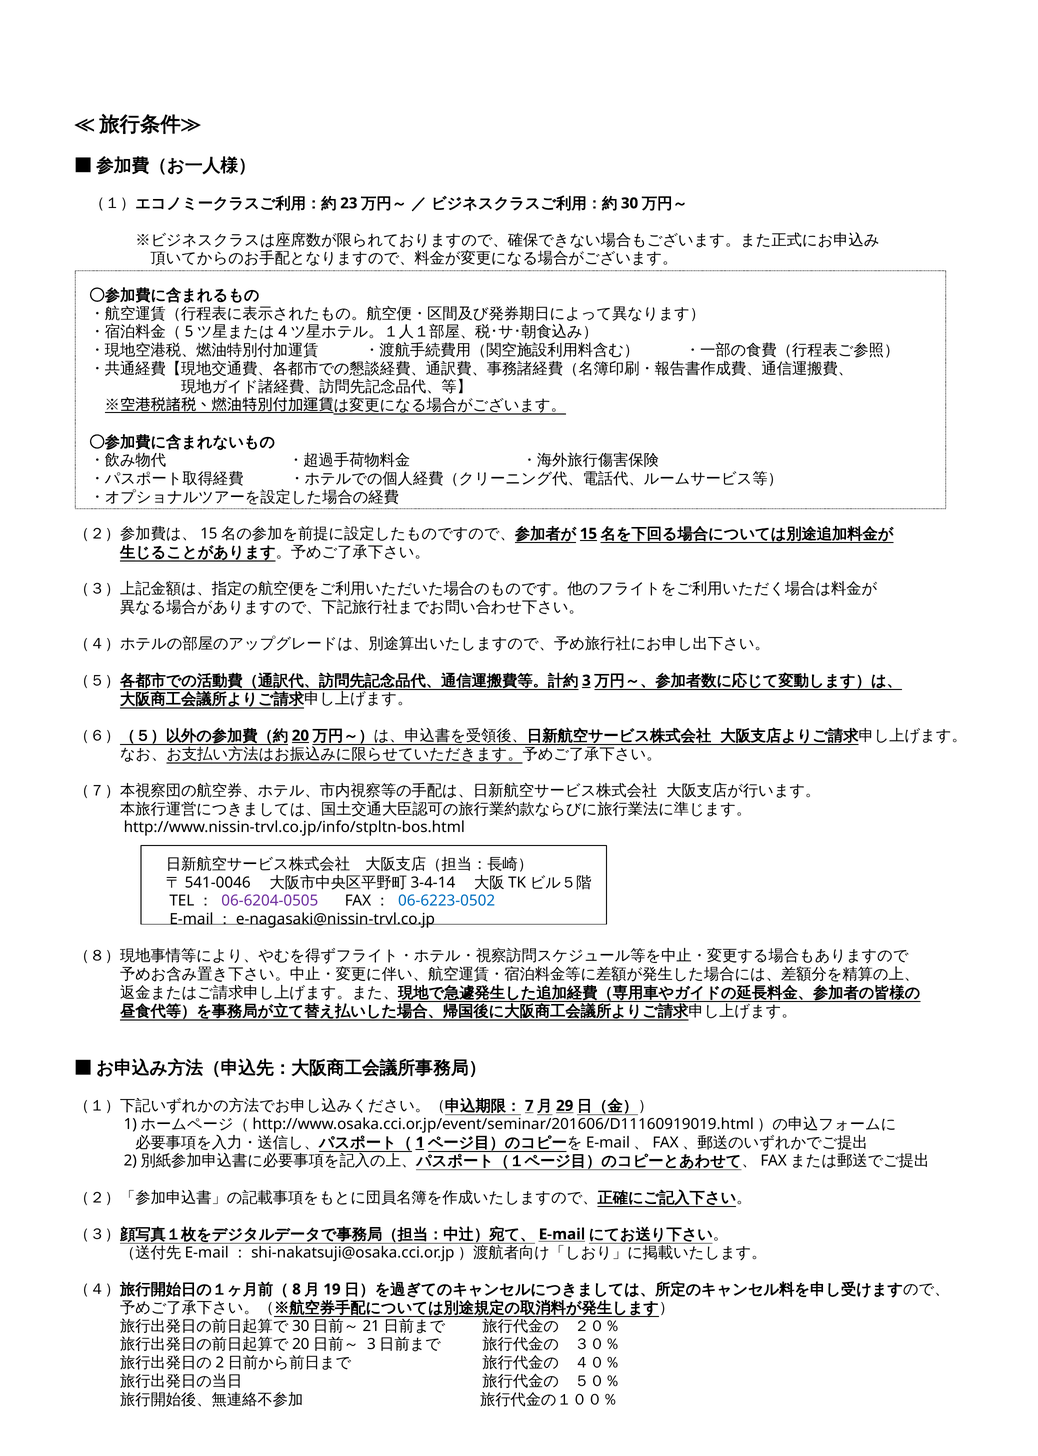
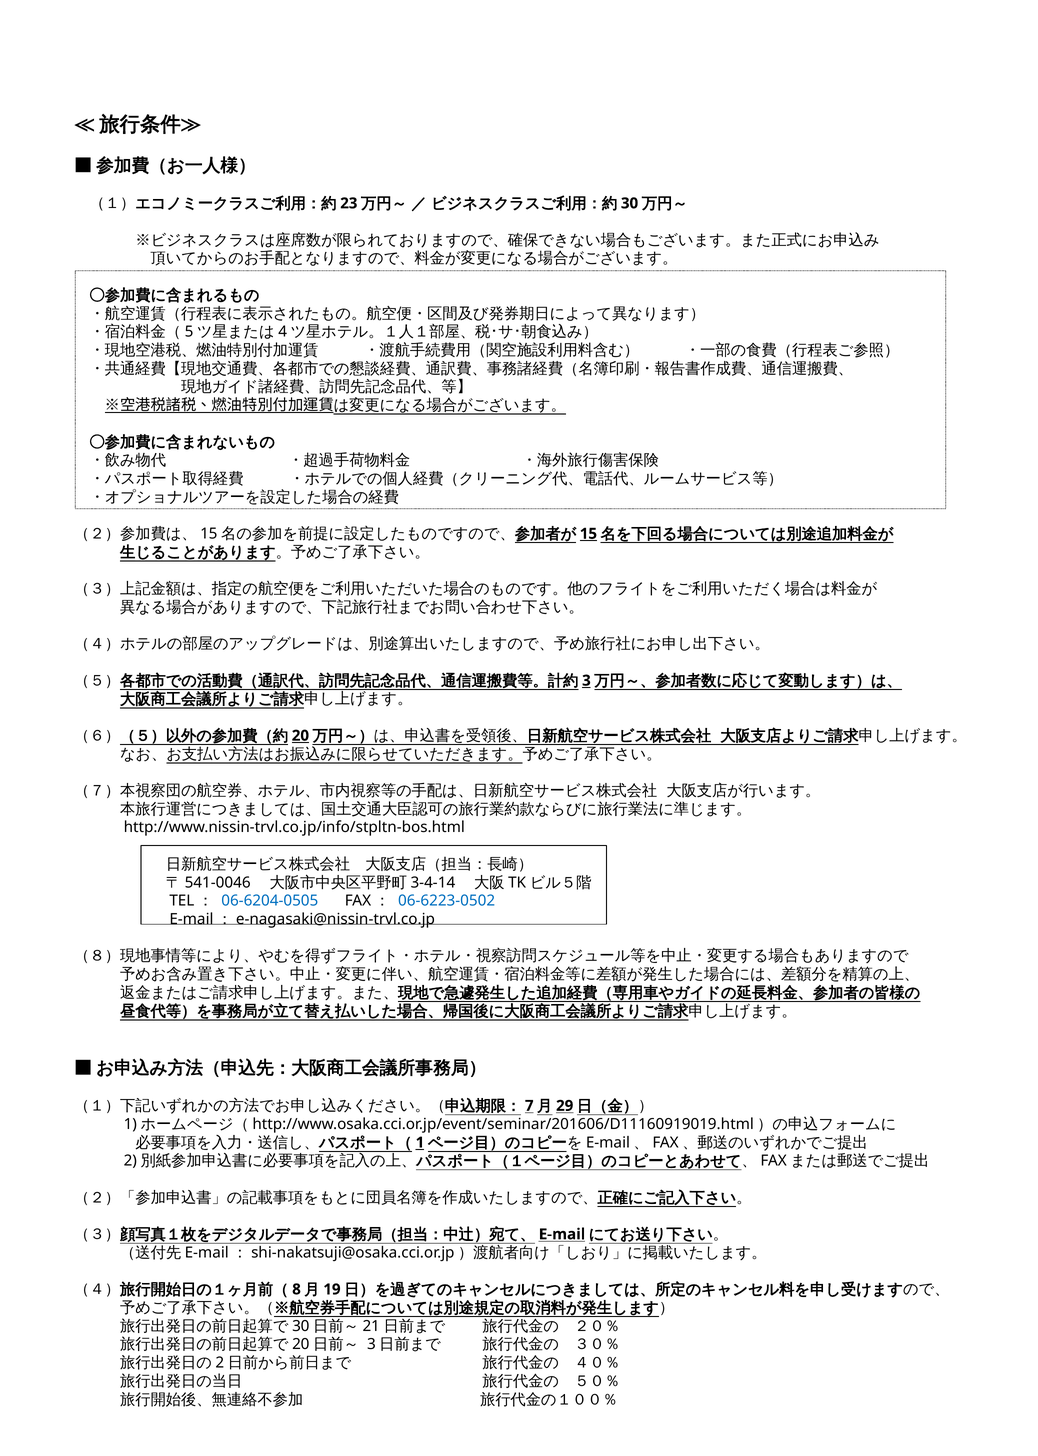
06-6204-0505 colour: purple -> blue (270, 901)
